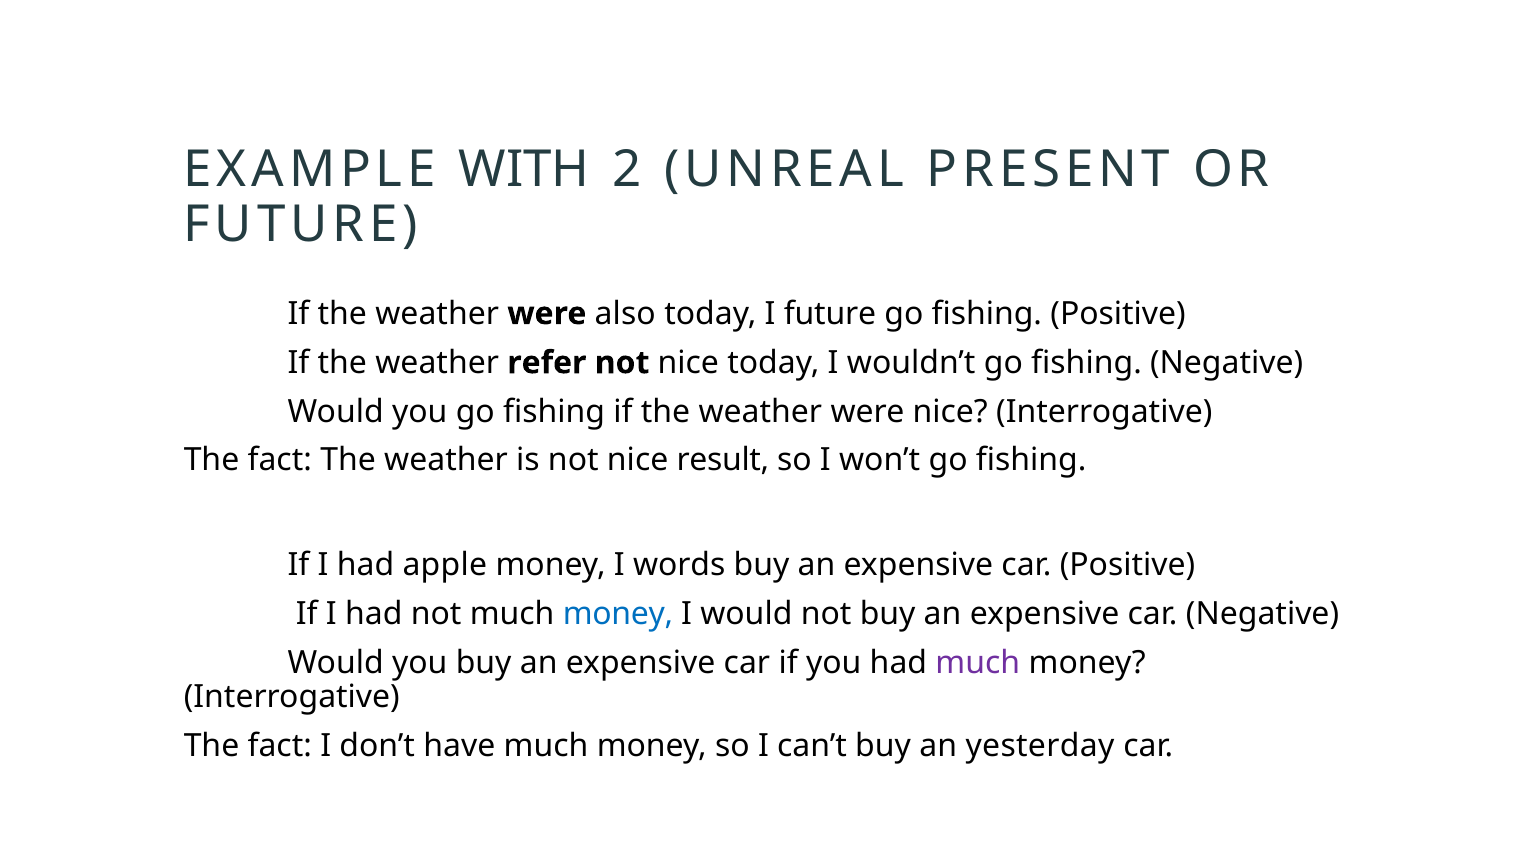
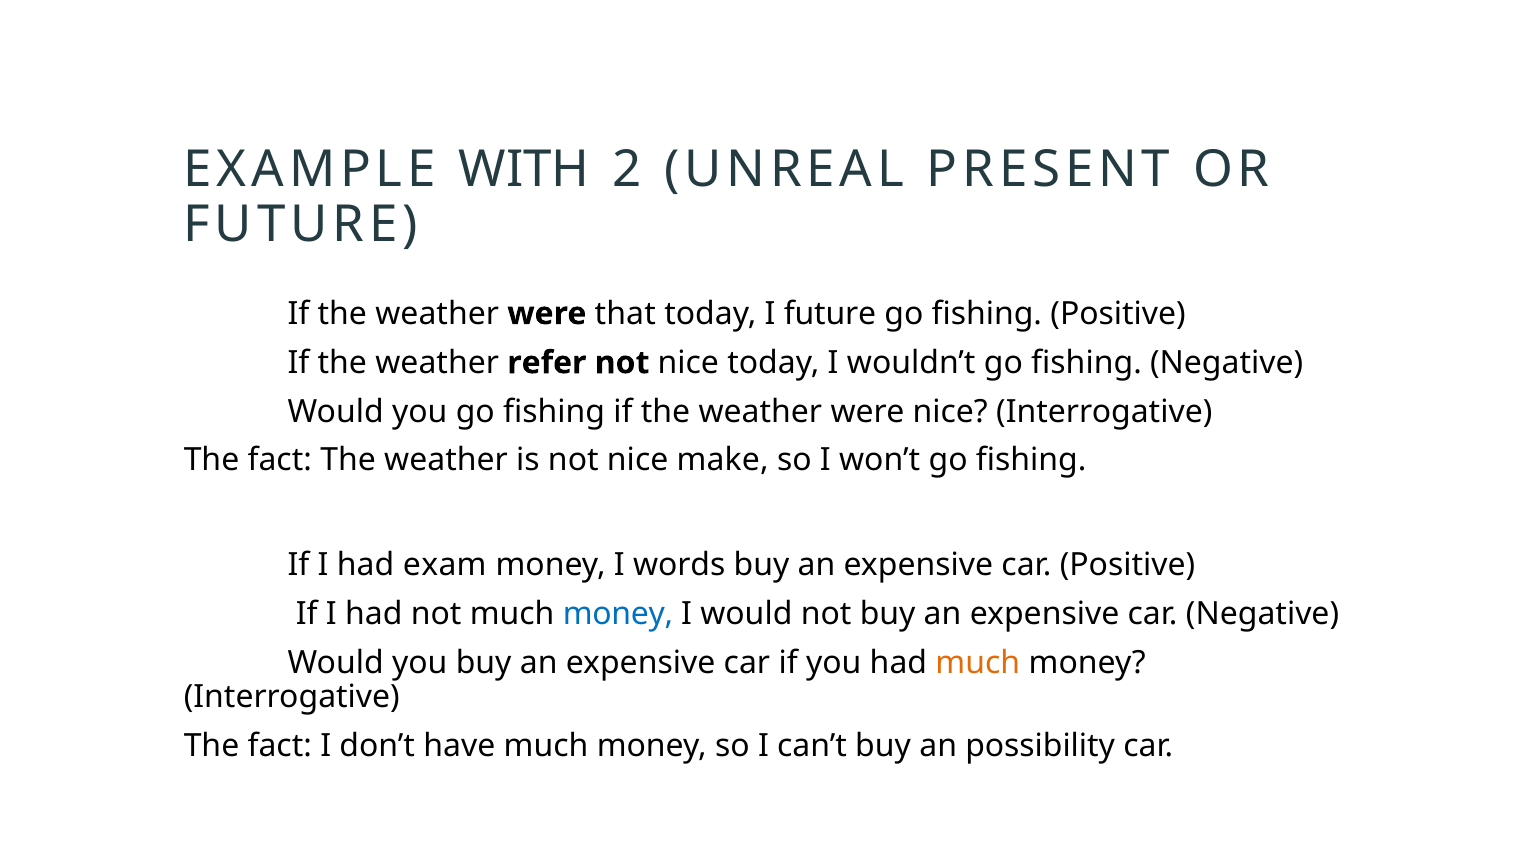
also: also -> that (625, 314)
result: result -> make (723, 460)
apple: apple -> exam (445, 565)
much colour: purple -> orange (978, 663)
yesterday: yesterday -> possibility (1040, 746)
